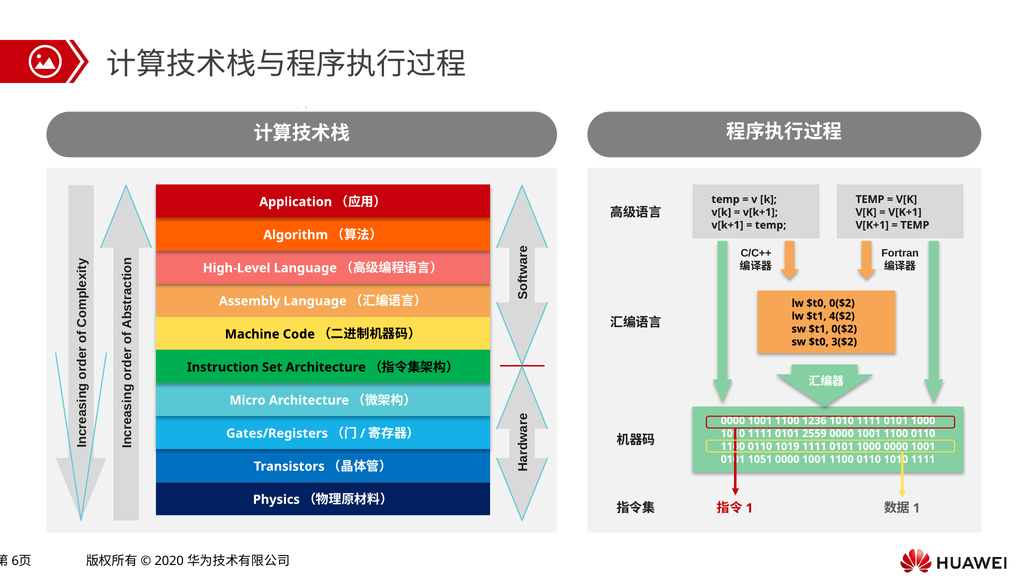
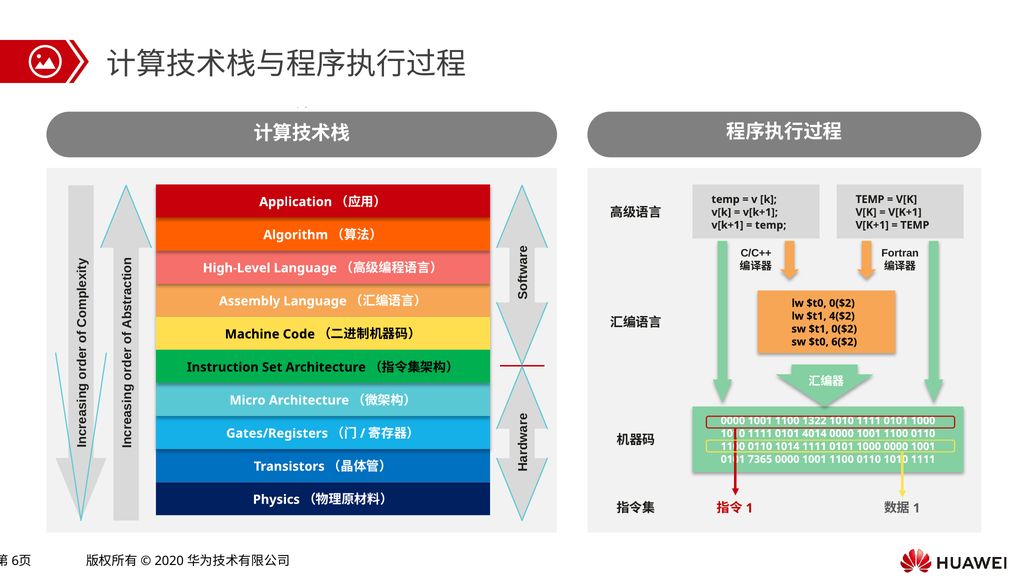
3($2: 3($2 -> 6($2 (844, 342)
1236: 1236 -> 1322 (814, 421)
2559: 2559 -> 4014 (814, 433)
1019: 1019 -> 1014 (787, 446)
1051: 1051 -> 7365 (760, 459)
